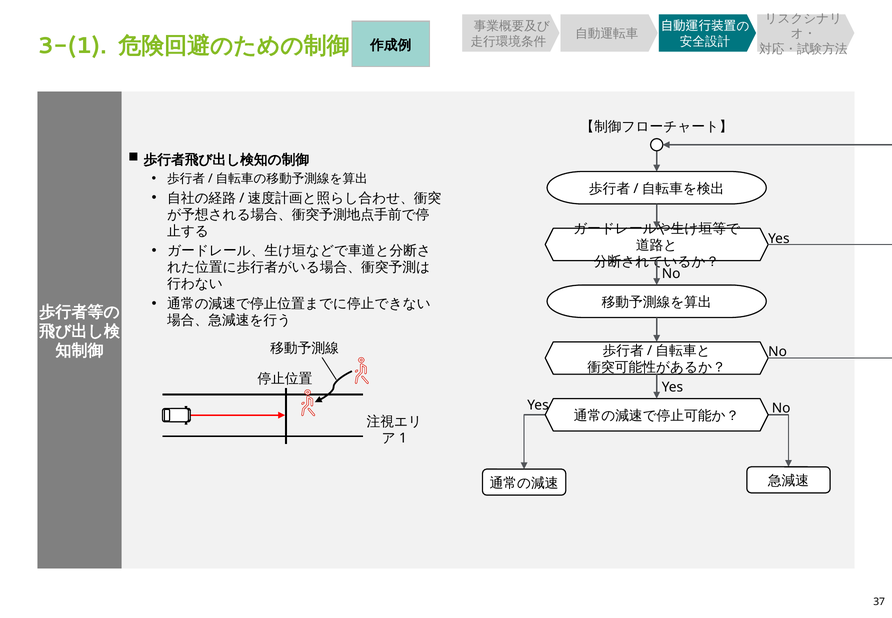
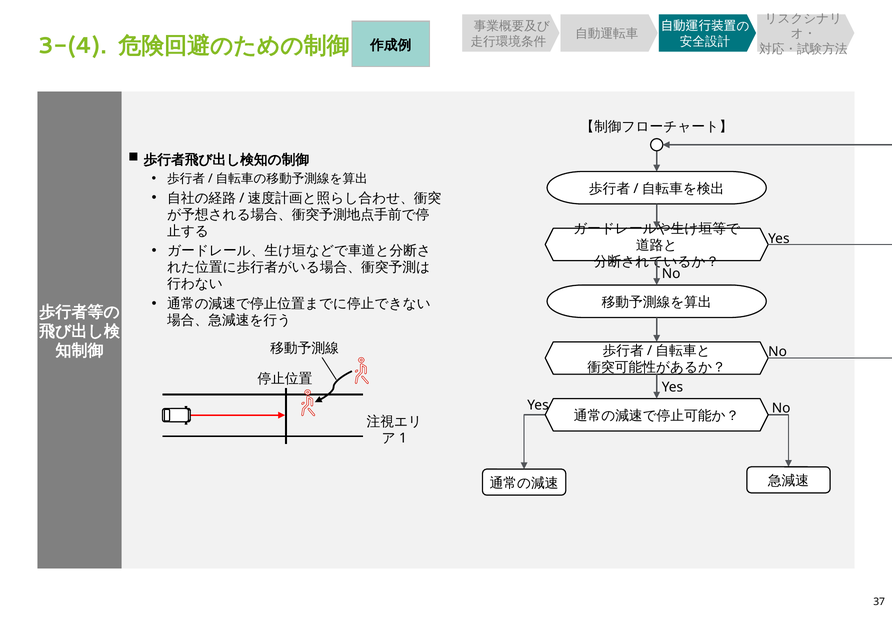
3-(1: 3-(1 -> 3-(4 (72, 46)
